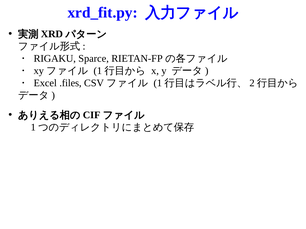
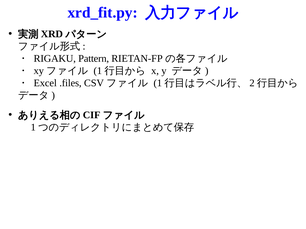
Sparce: Sparce -> Pattern (94, 59)
